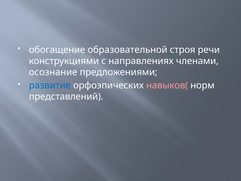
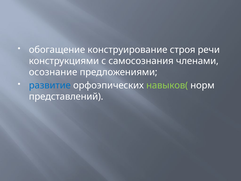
образовательной: образовательной -> конструирование (127, 50)
направлениях: направлениях -> самосознания (141, 61)
навыков( colour: pink -> light green (167, 85)
